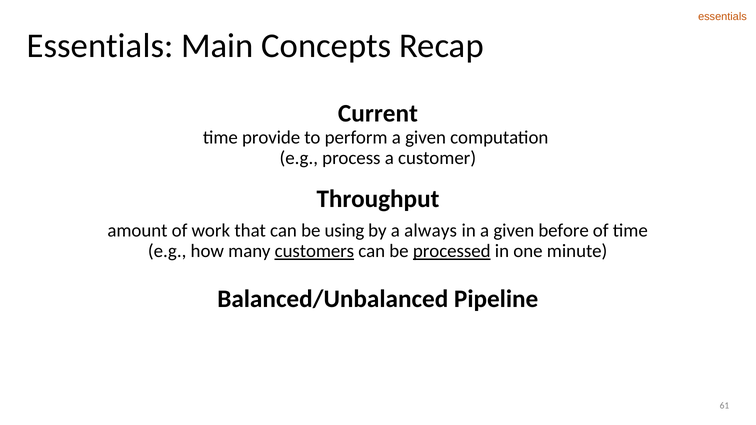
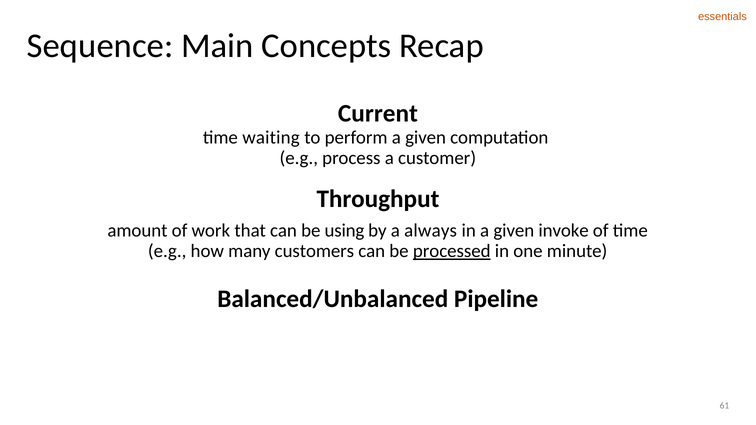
Essentials: Essentials -> Sequence (100, 46)
provide: provide -> waiting (271, 138)
before: before -> invoke (564, 231)
customers underline: present -> none (314, 251)
